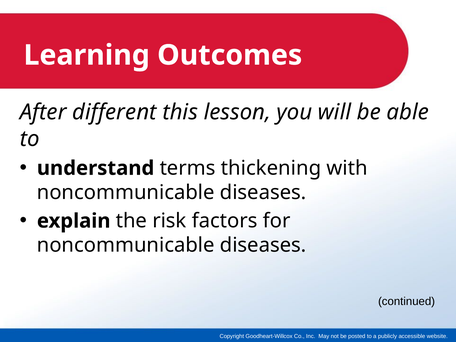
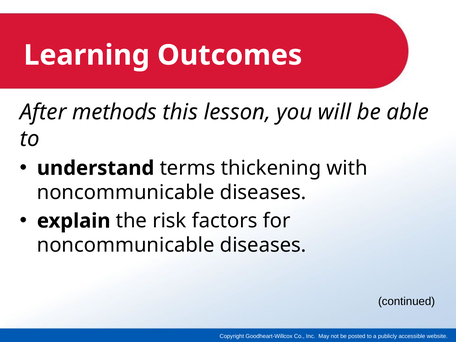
different: different -> methods (115, 112)
